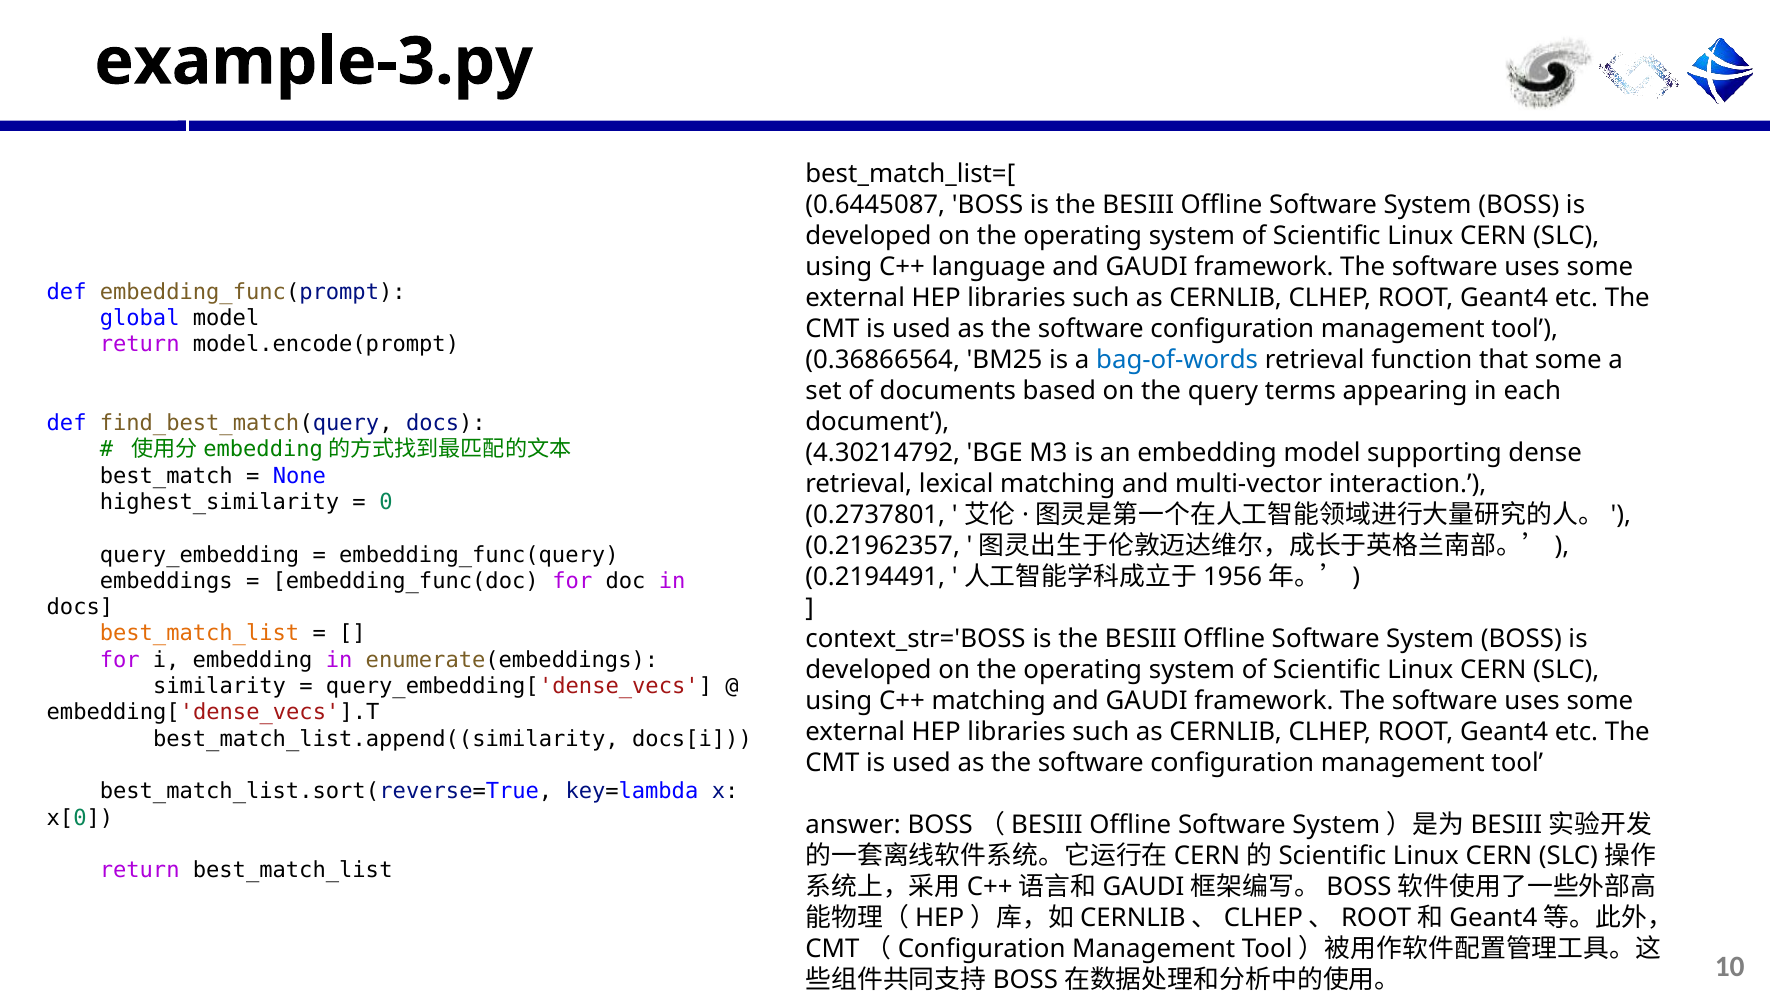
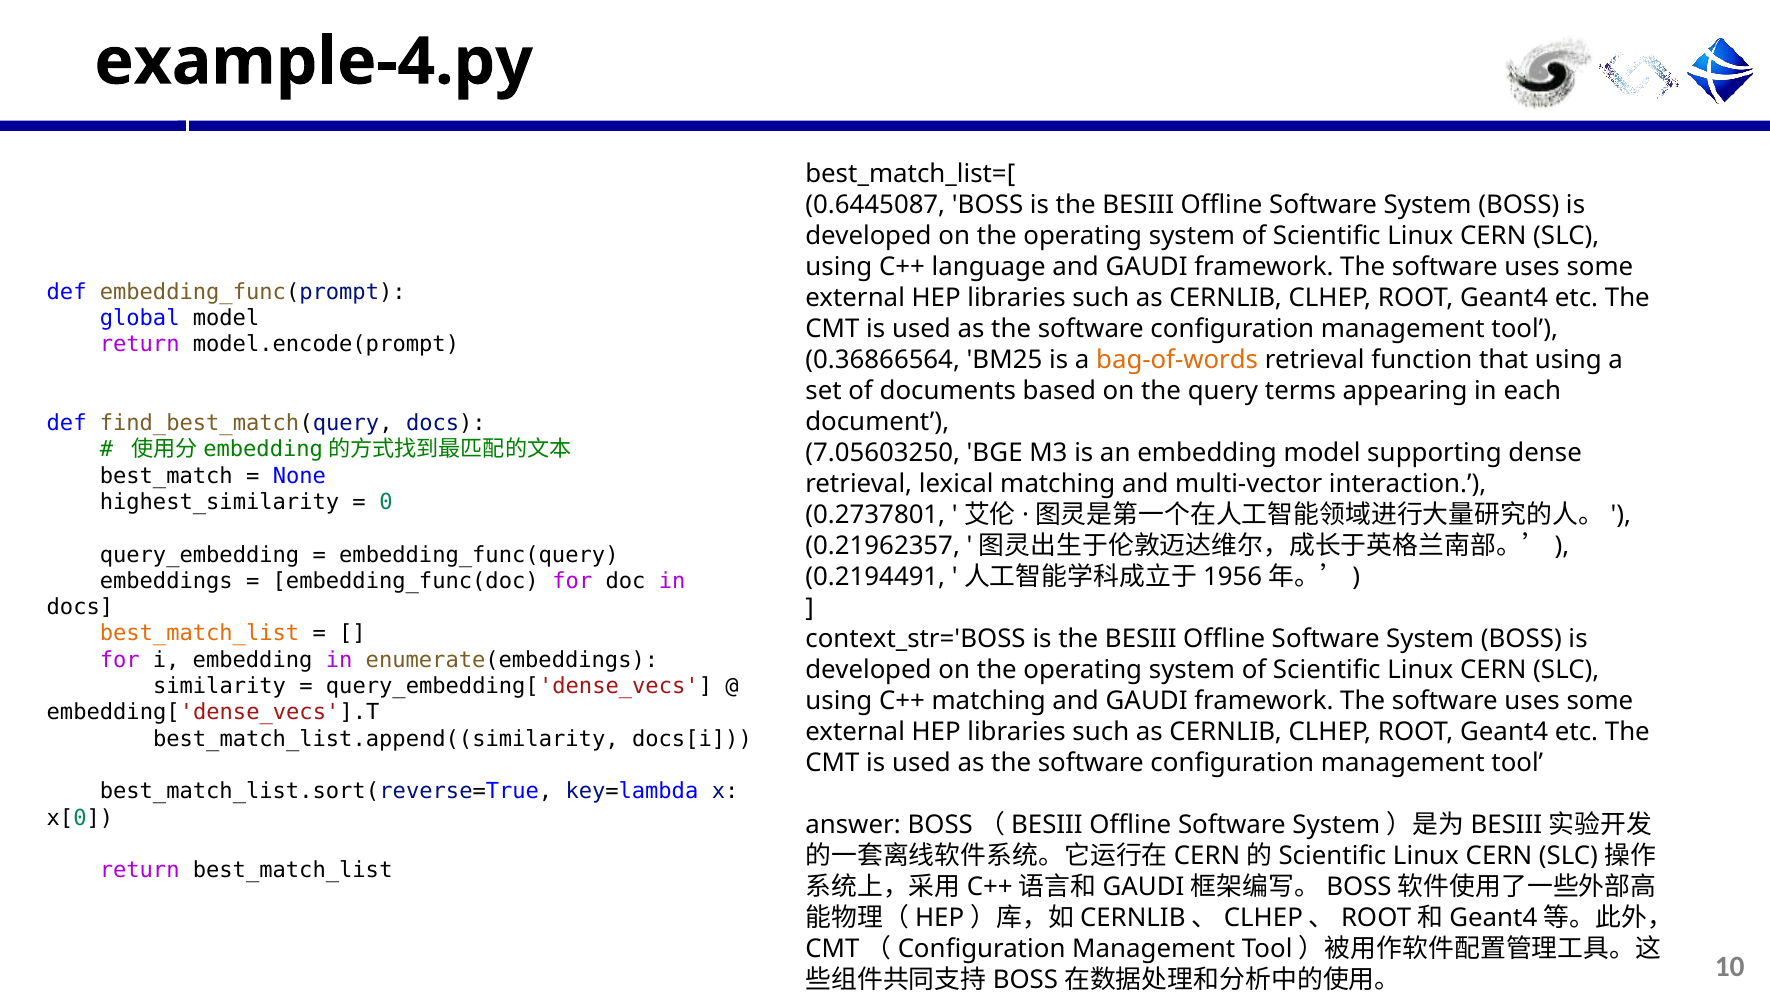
example-3.py: example-3.py -> example-4.py (314, 62)
bag-of-words colour: blue -> orange (1177, 360)
that some: some -> using (1568, 360)
4.30214792: 4.30214792 -> 7.05603250 (883, 453)
